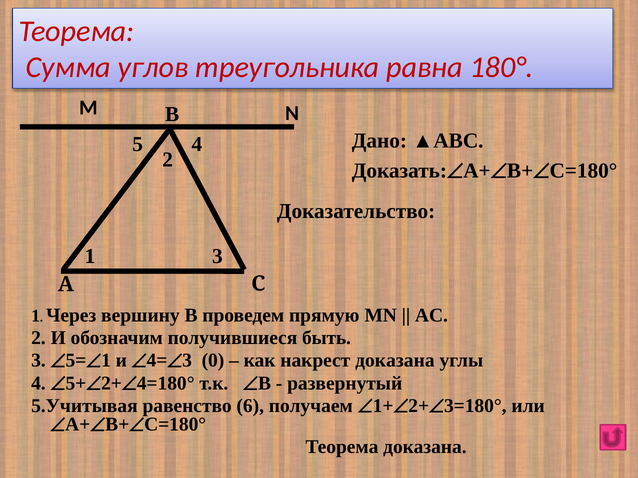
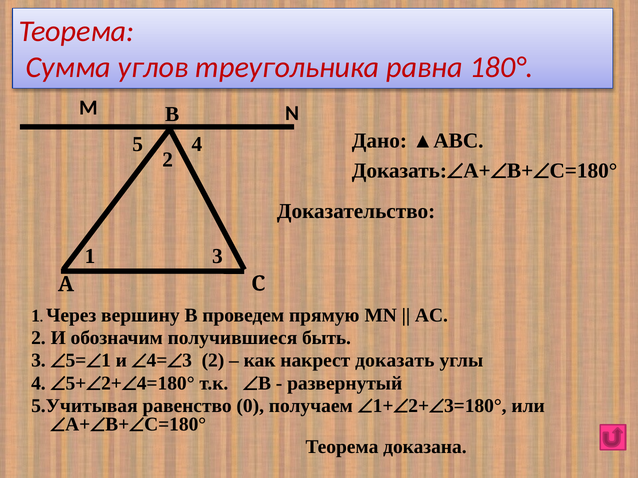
3 0: 0 -> 2 (213, 361)
накрест доказана: доказана -> доказать (395, 361)
6: 6 -> 0 (250, 406)
